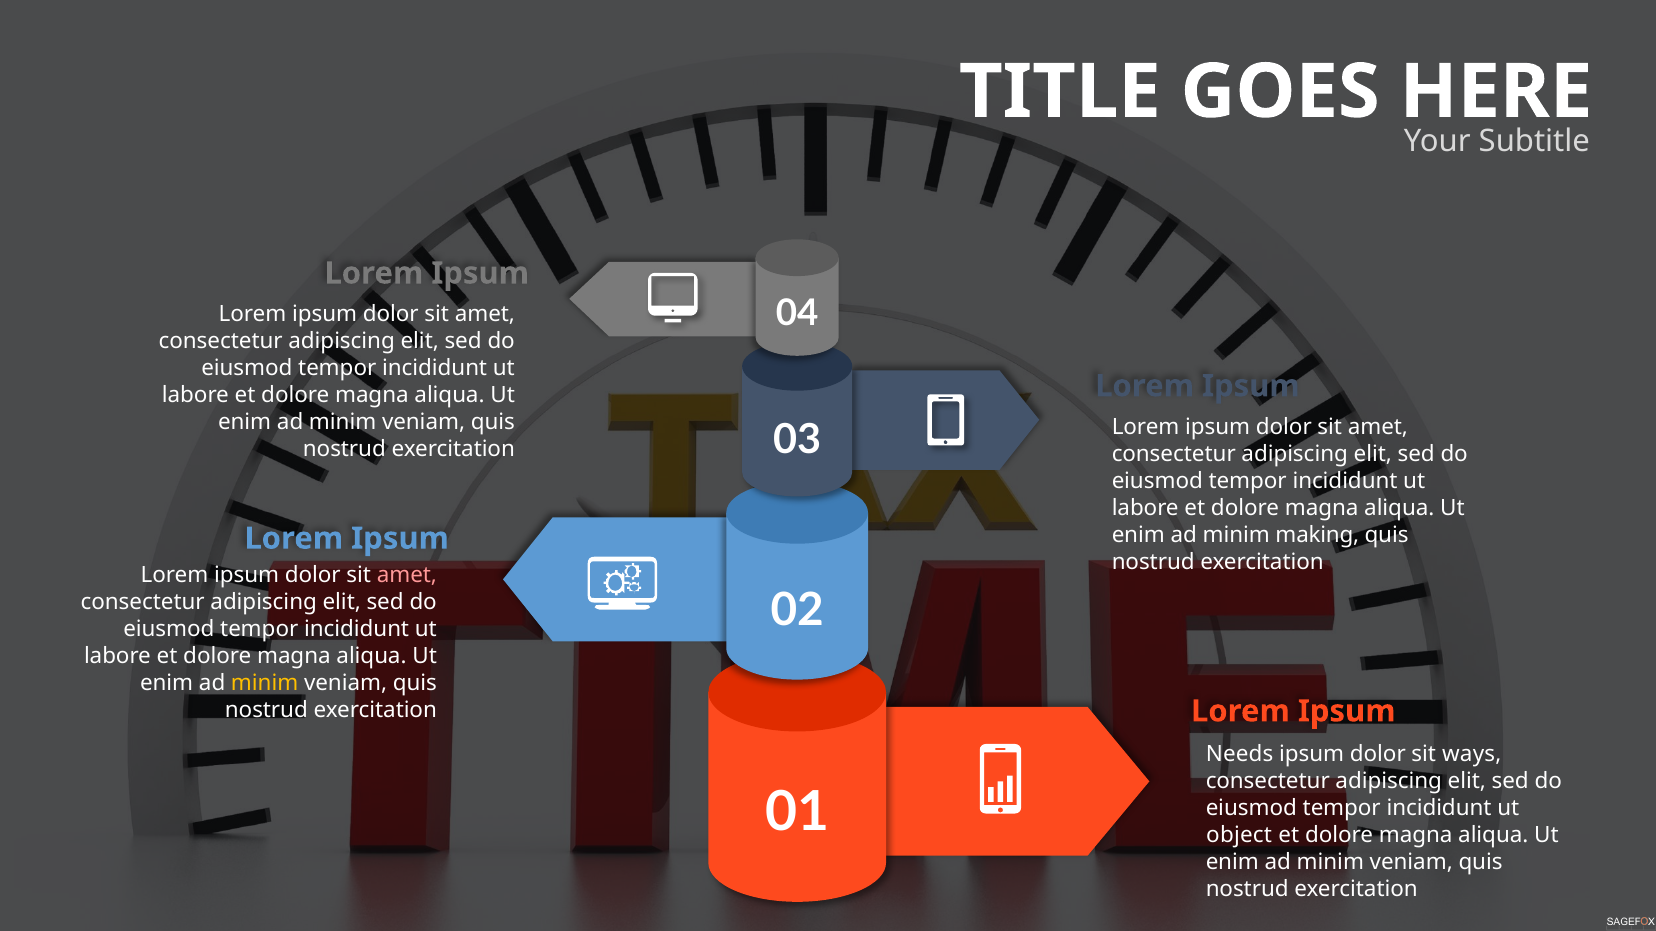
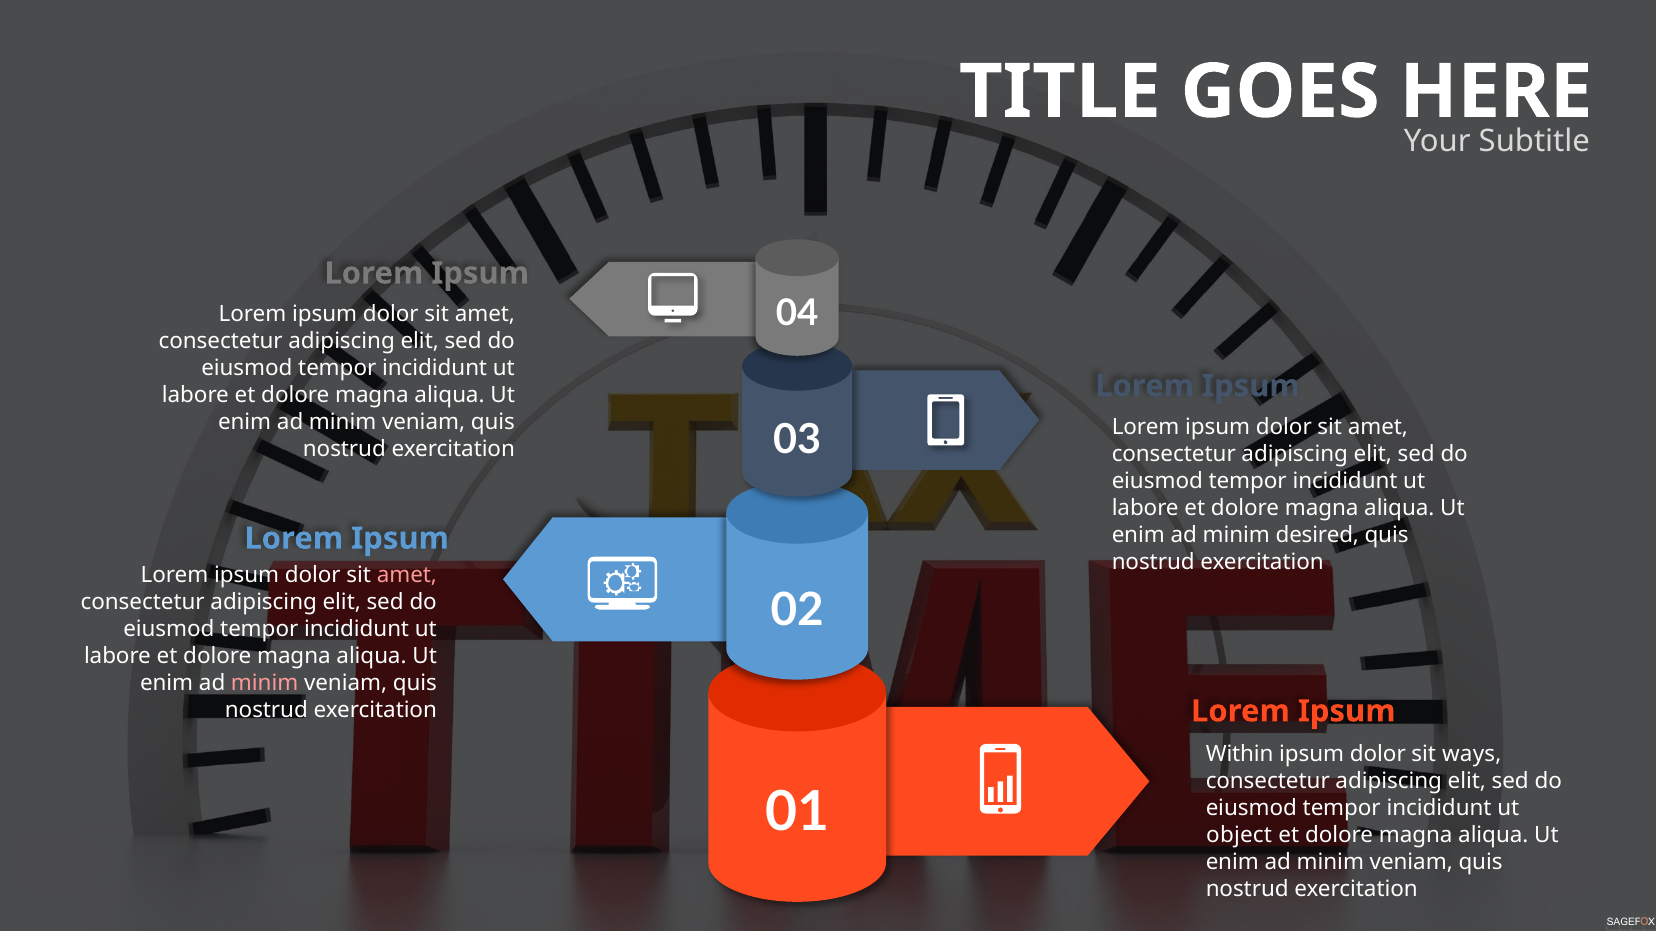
making: making -> desired (1317, 536)
minim colour: yellow -> pink (265, 683)
Needs: Needs -> Within (1240, 754)
